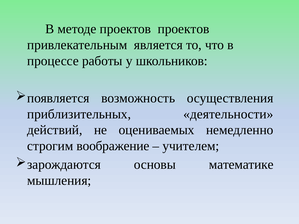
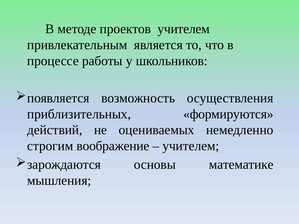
проектов проектов: проектов -> учителем (184, 29)
деятельности: деятельности -> формируются (228, 114)
